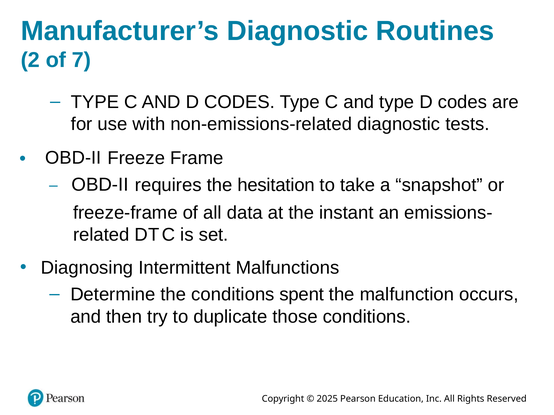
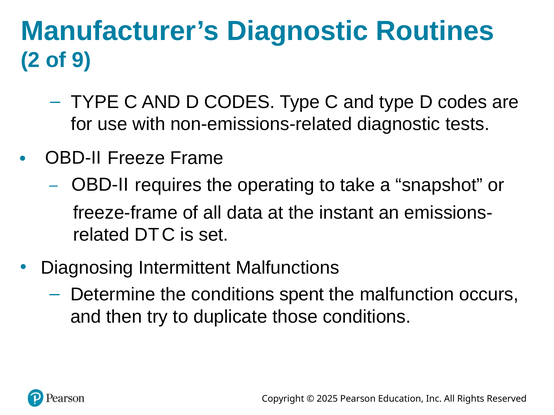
7: 7 -> 9 (82, 60)
hesitation: hesitation -> operating (276, 185)
